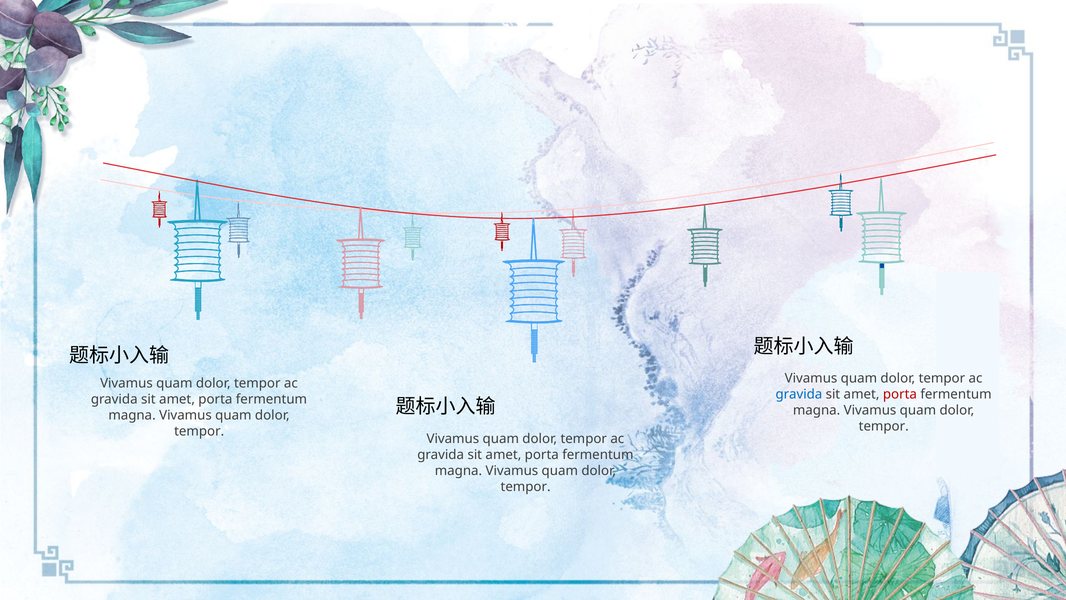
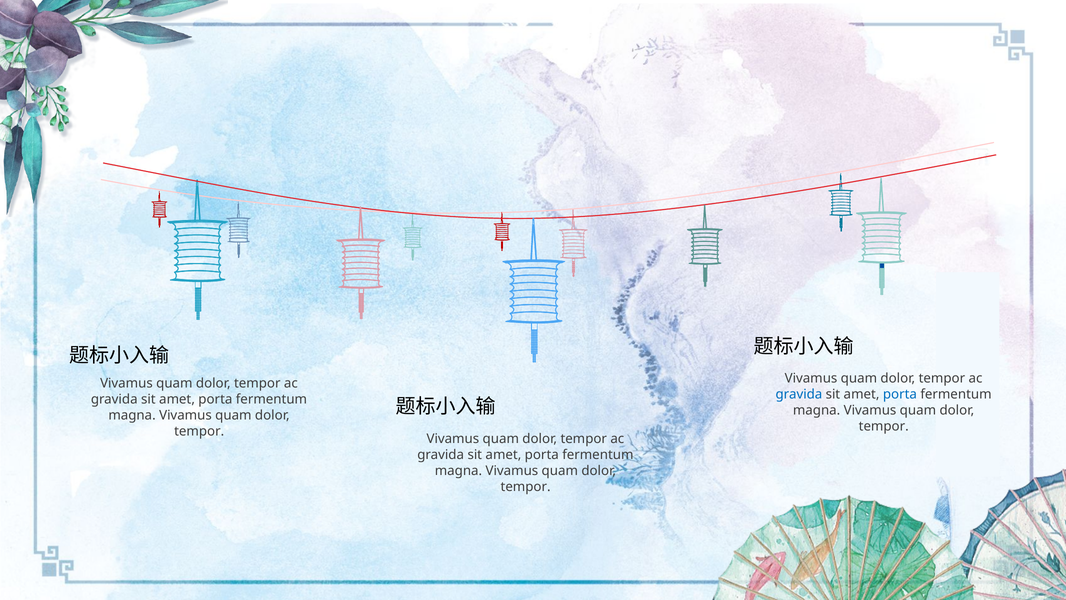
porta colour: red -> blue (900, 394)
